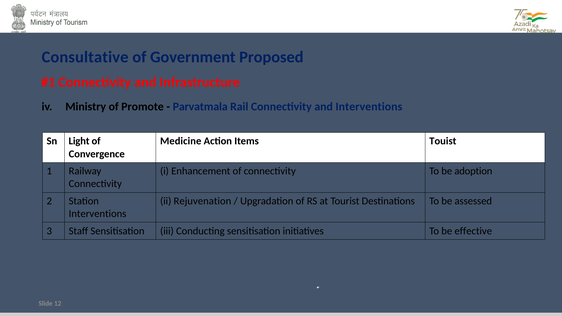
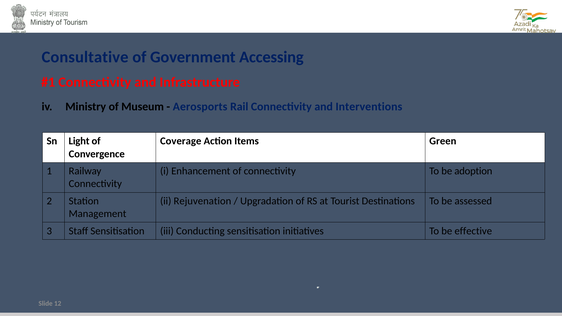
Proposed: Proposed -> Accessing (271, 57)
Promote: Promote -> Museum (143, 107)
Parvatmala: Parvatmala -> Aerosports (200, 107)
Medicine: Medicine -> Coverage (181, 141)
Touist: Touist -> Green (443, 141)
Interventions: Interventions -> Management (98, 214)
